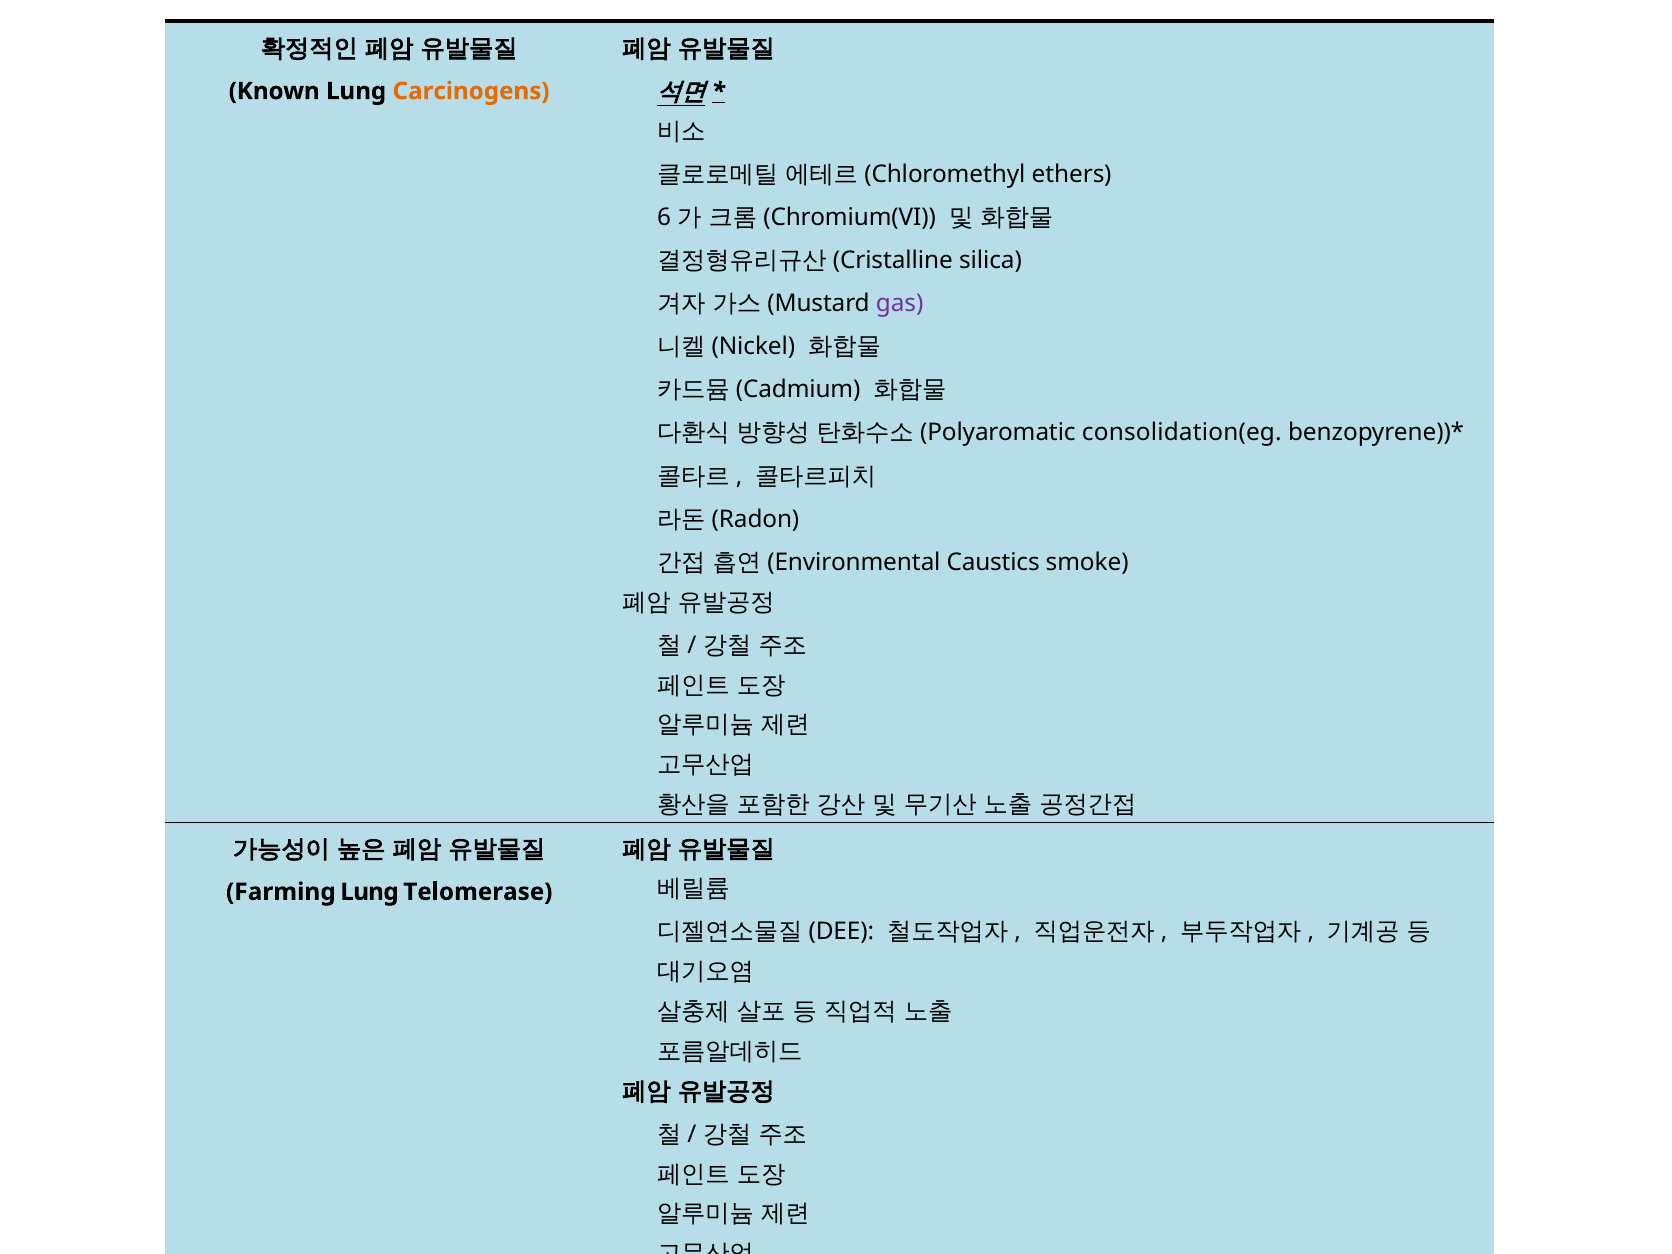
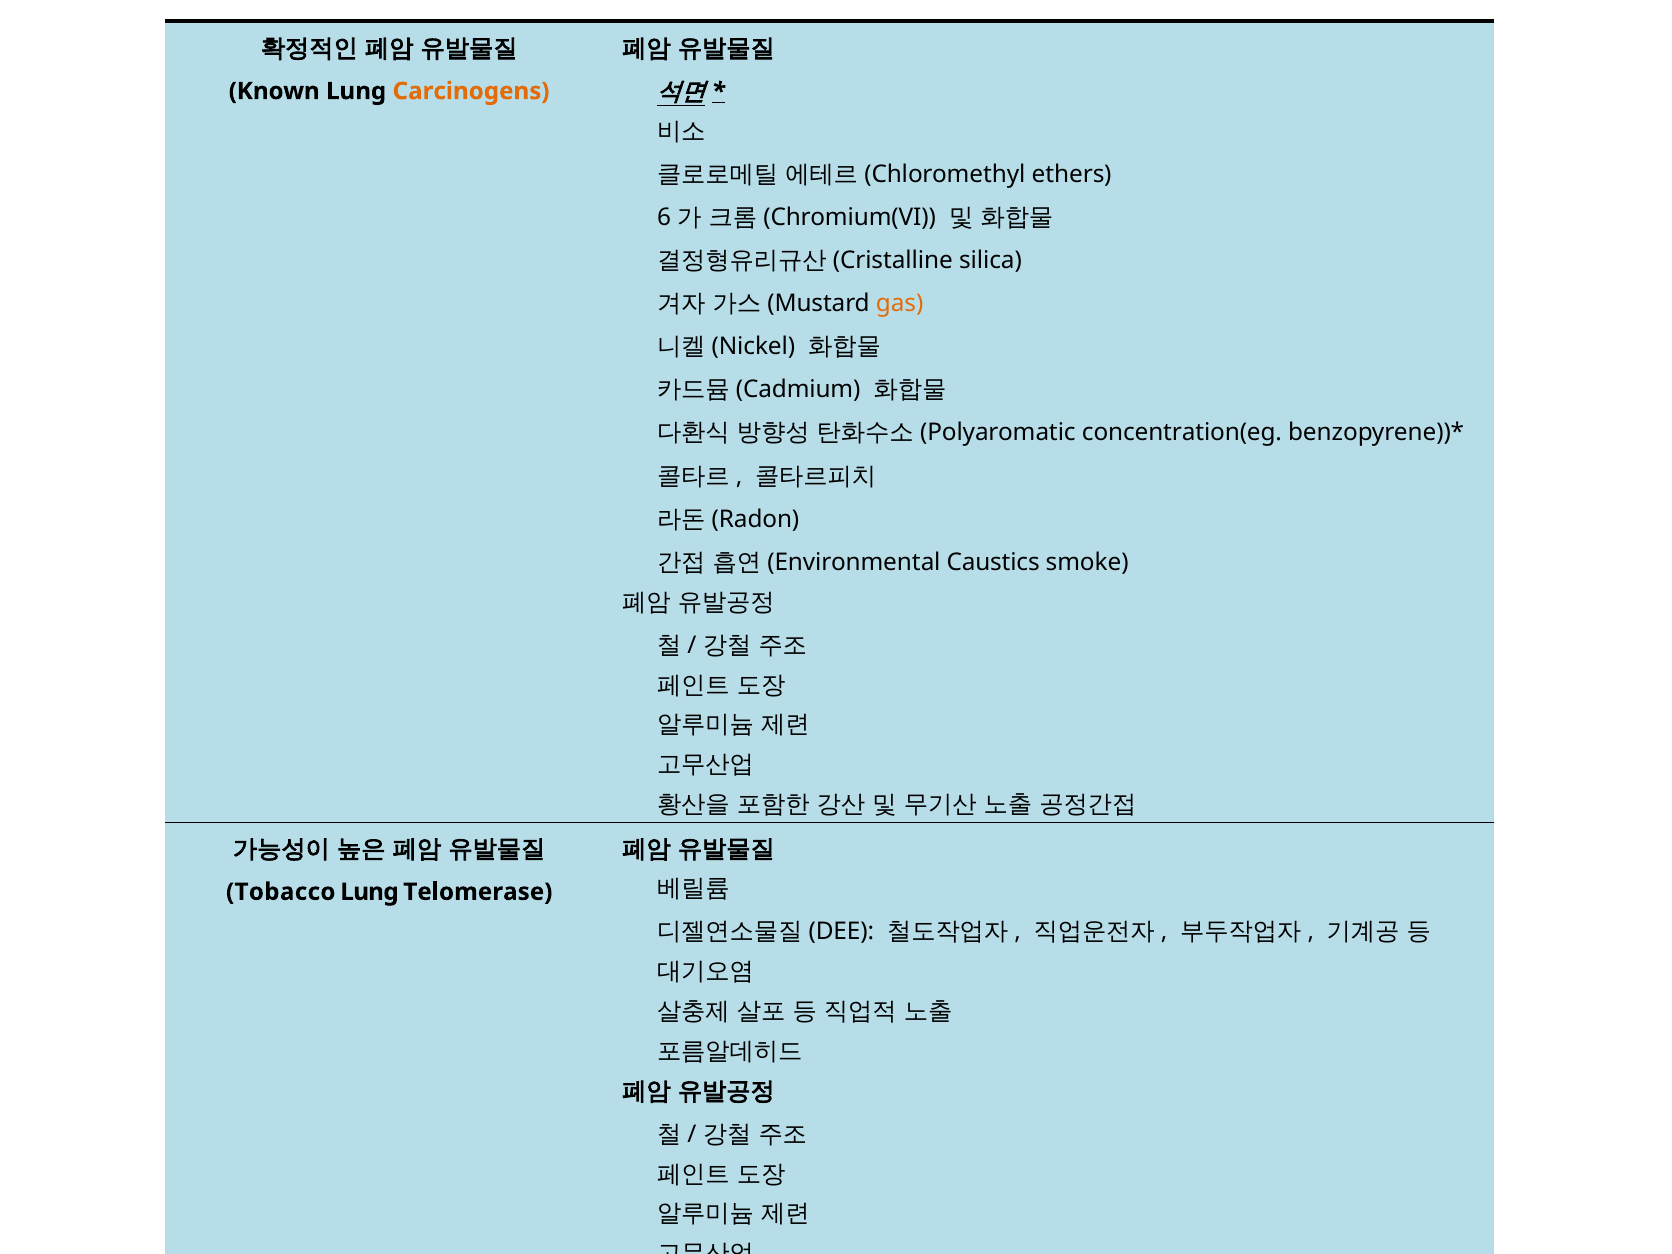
gas colour: purple -> orange (900, 304)
consolidation(eg: consolidation(eg -> concentration(eg (1182, 433)
Farming: Farming -> Tobacco (281, 892)
